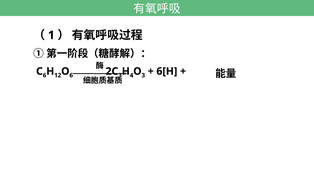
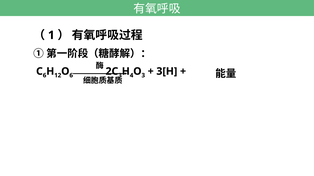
6[H: 6[H -> 3[H (167, 72)
